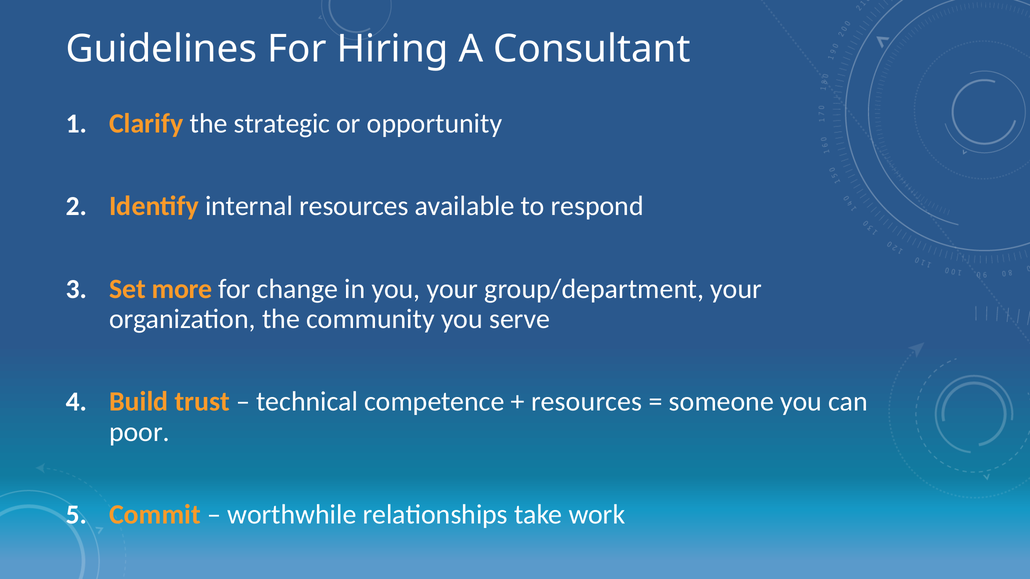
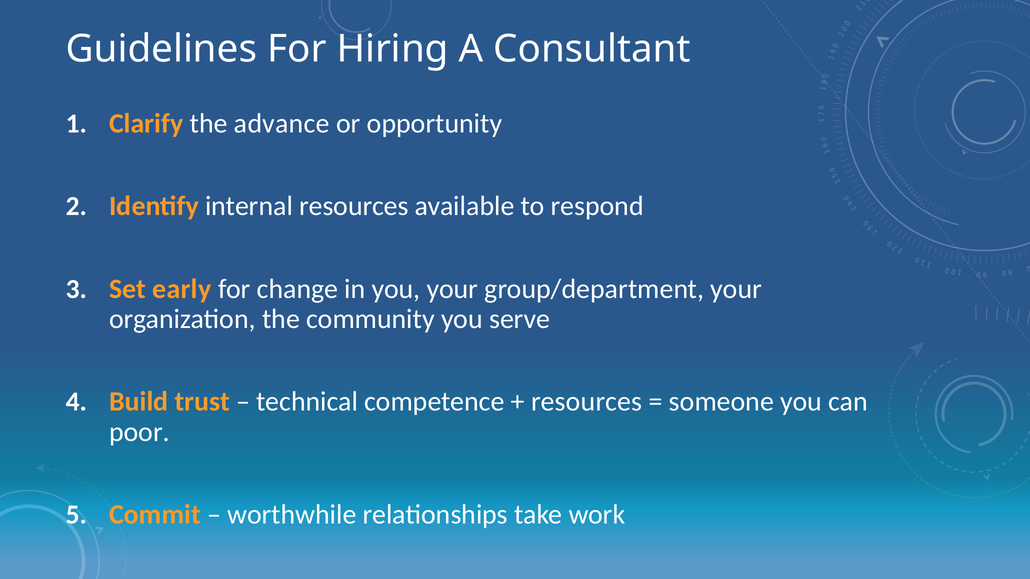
strategic: strategic -> advance (282, 123)
more: more -> early (182, 289)
